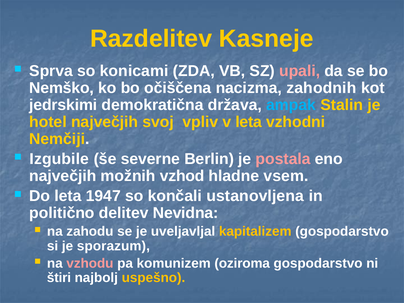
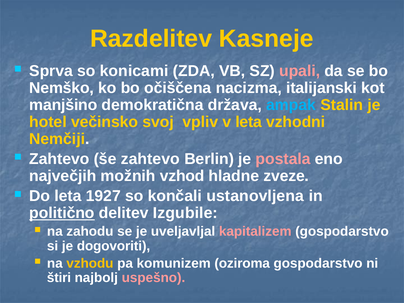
zahodnih: zahodnih -> italijanski (322, 88)
jedrskimi: jedrskimi -> manjšino (63, 105)
hotel največjih: največjih -> večinsko (105, 122)
Izgubile: Izgubile -> Zahtevo (59, 159)
še severne: severne -> zahtevo (150, 159)
vsem: vsem -> zveze (286, 176)
1947: 1947 -> 1927 (103, 196)
politično underline: none -> present (62, 213)
Nevidna: Nevidna -> Izgubile (185, 213)
kapitalizem colour: yellow -> pink (255, 232)
sporazum: sporazum -> dogovoriti (114, 246)
vzhodu colour: pink -> yellow (90, 263)
uspešno colour: yellow -> pink (153, 278)
